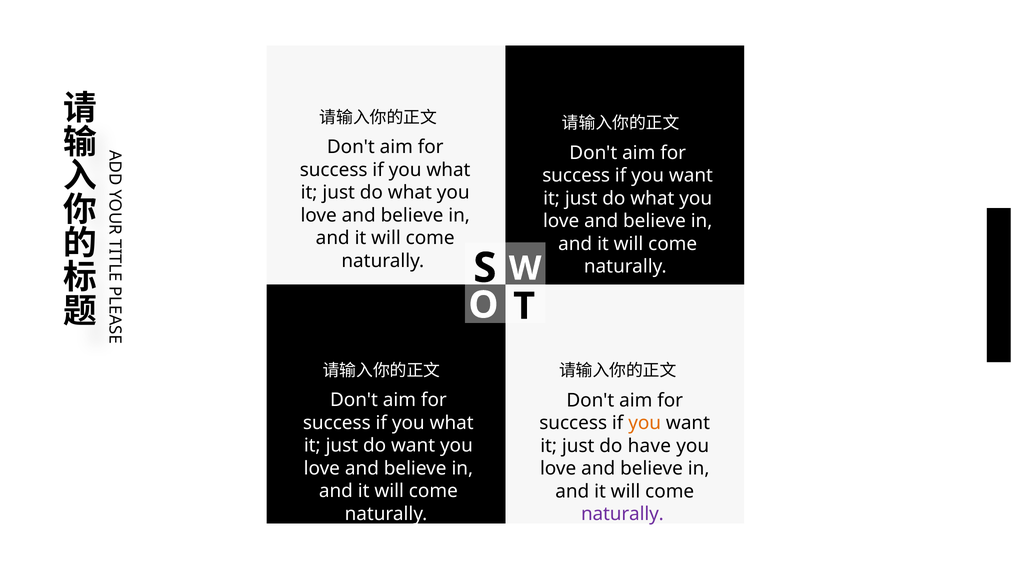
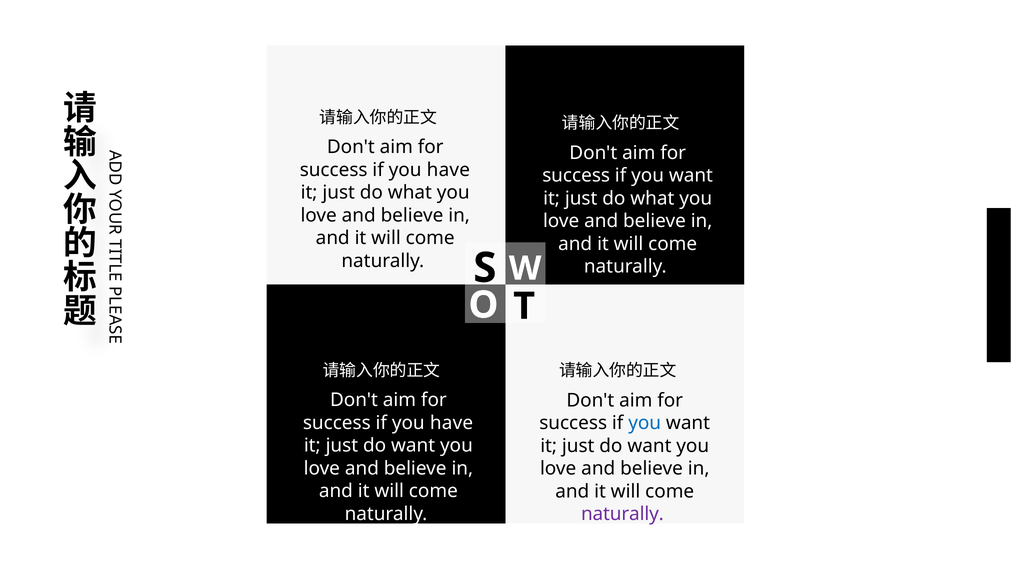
what: what -> have (448, 170)
what: what -> have (452, 423)
you colour: orange -> blue (645, 423)
have: have -> want (649, 446)
